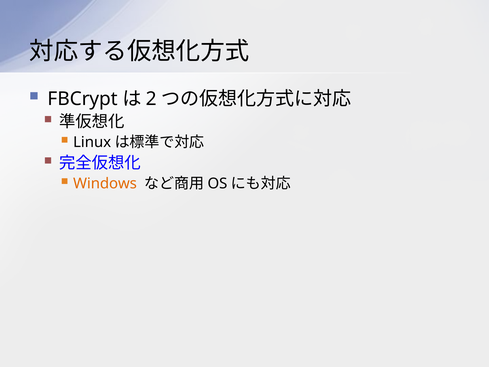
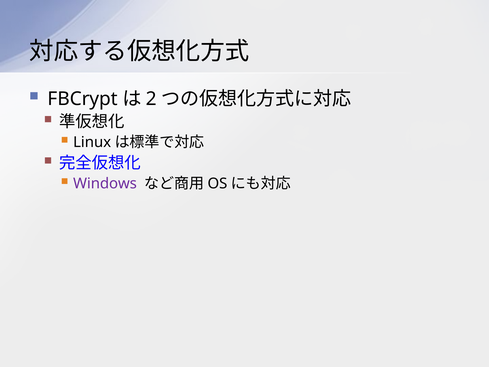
Windows colour: orange -> purple (105, 183)
